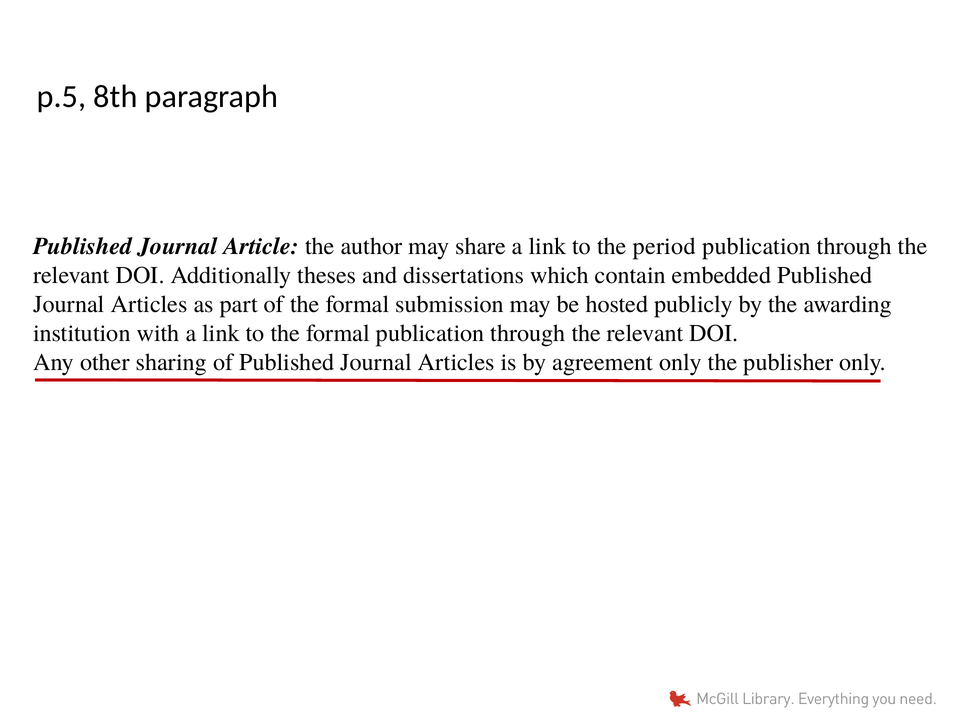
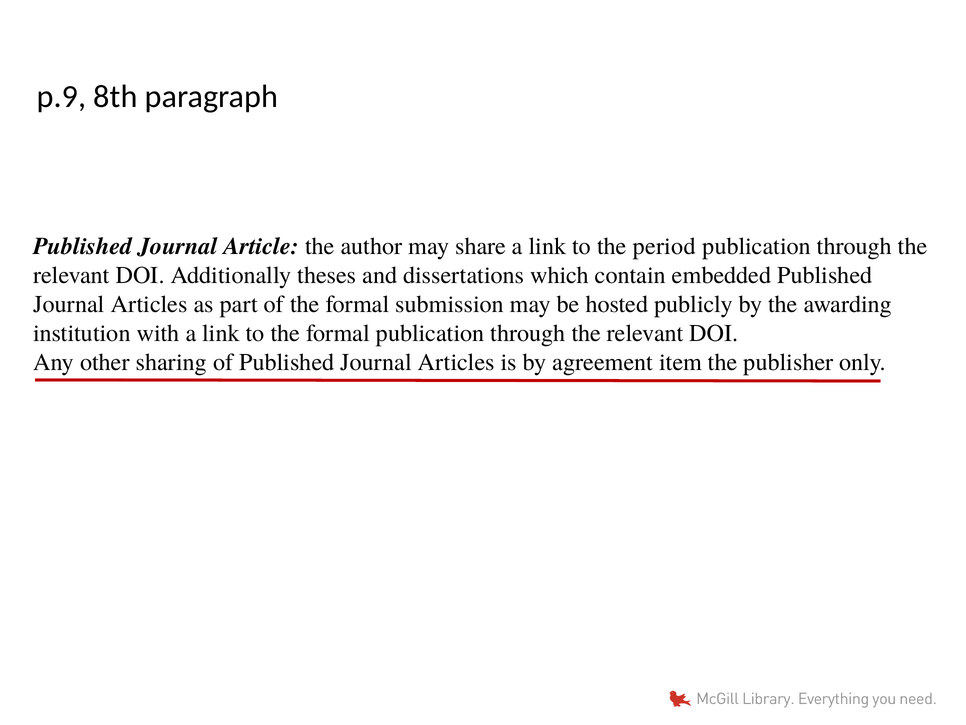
p.5: p.5 -> p.9 (61, 97)
agreement only: only -> item (681, 362)
